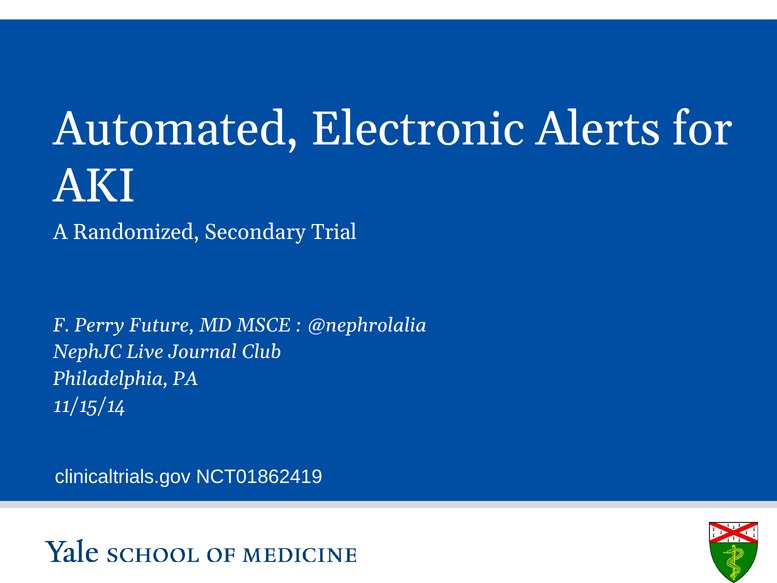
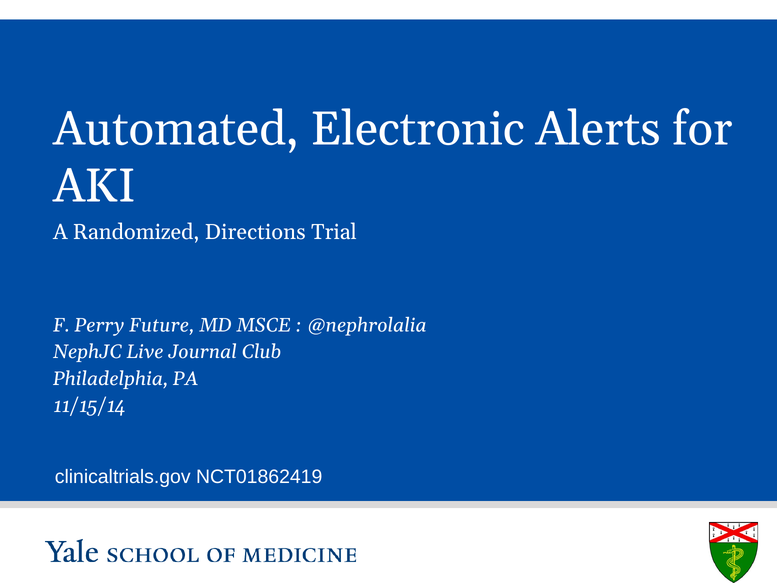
Secondary: Secondary -> Directions (255, 232)
